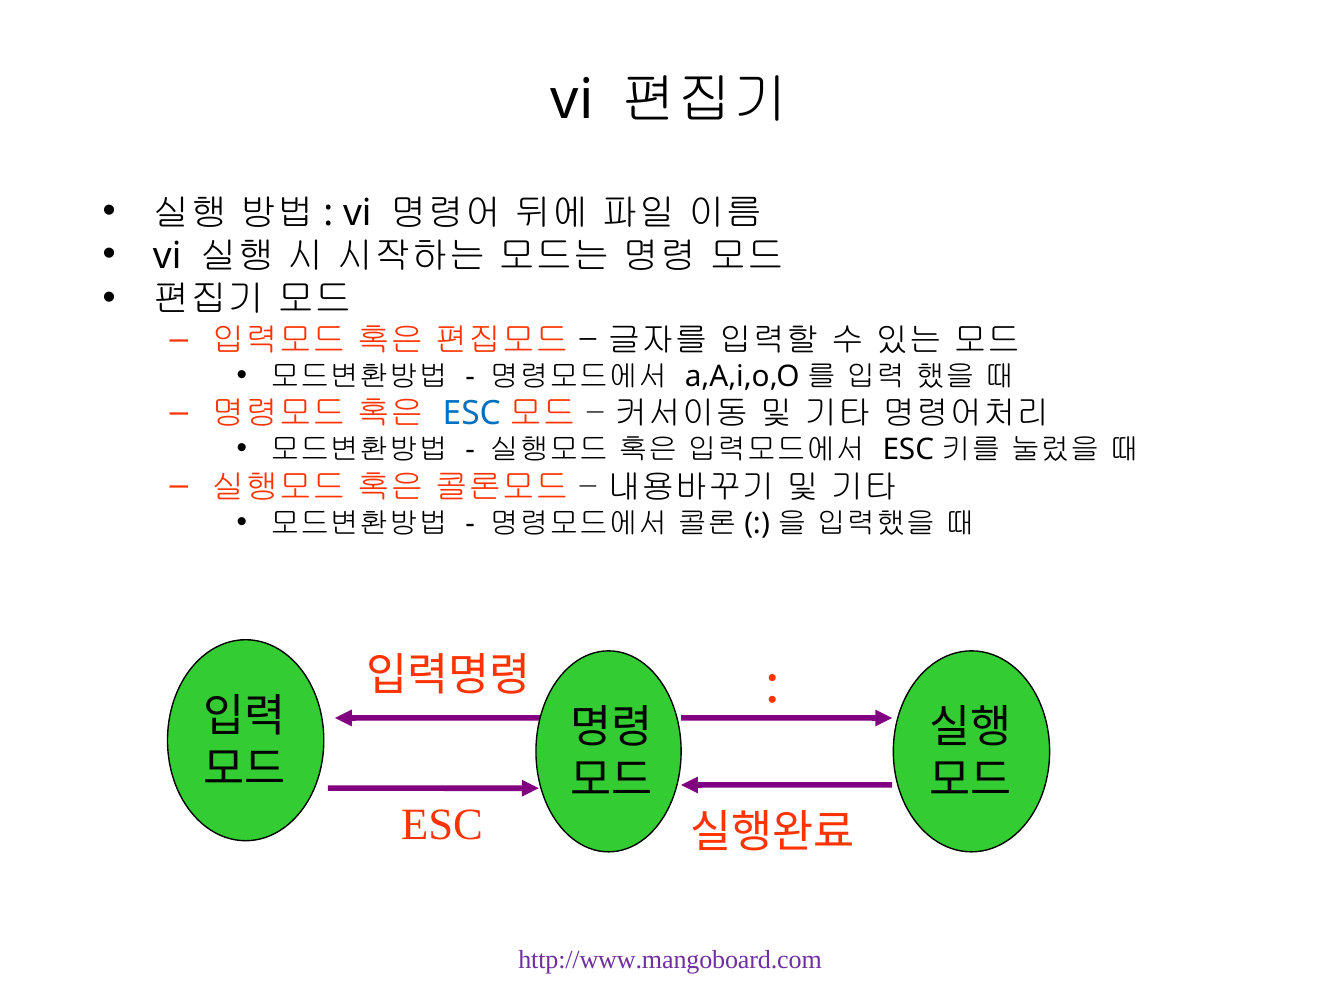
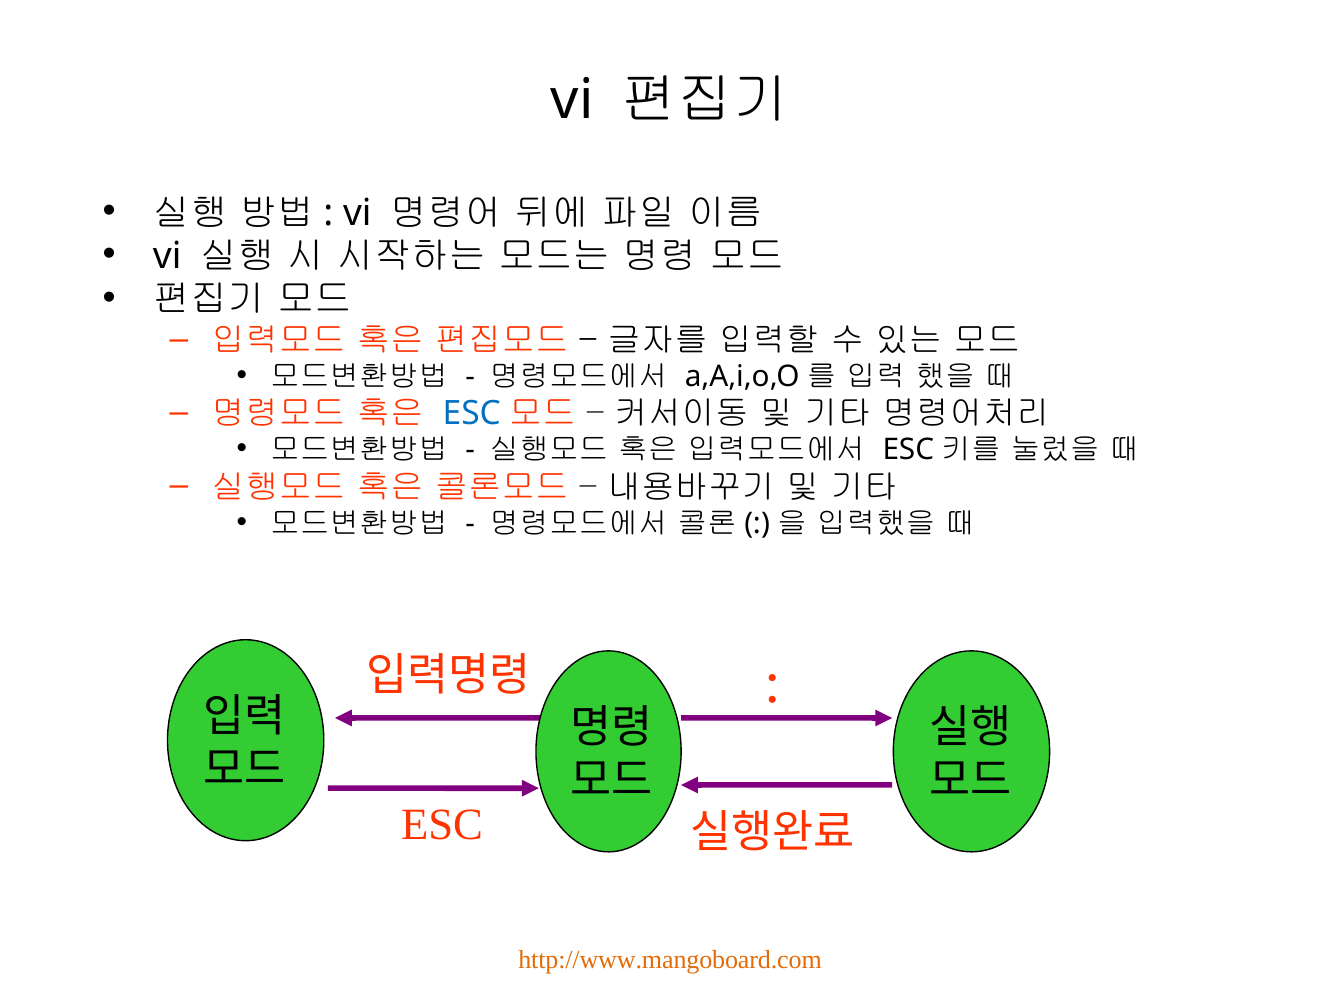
http://www.mangoboard.com colour: purple -> orange (670, 960)
